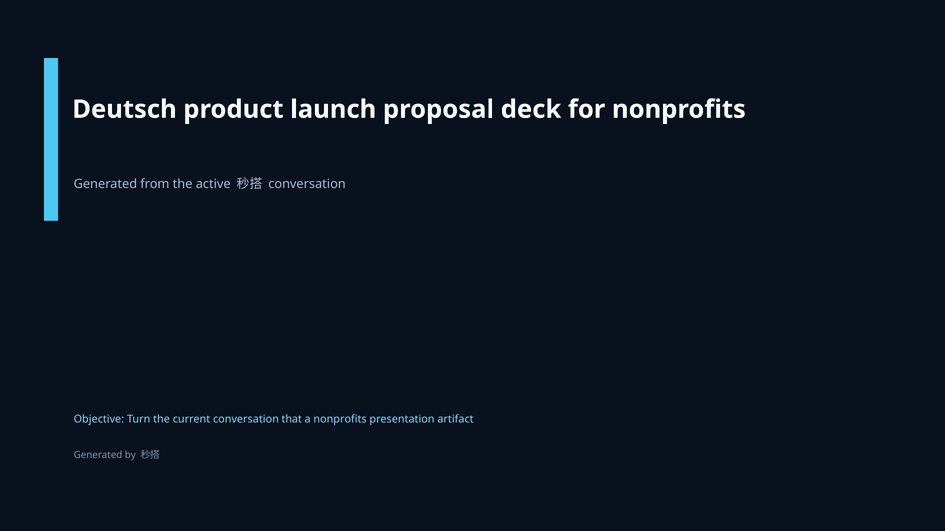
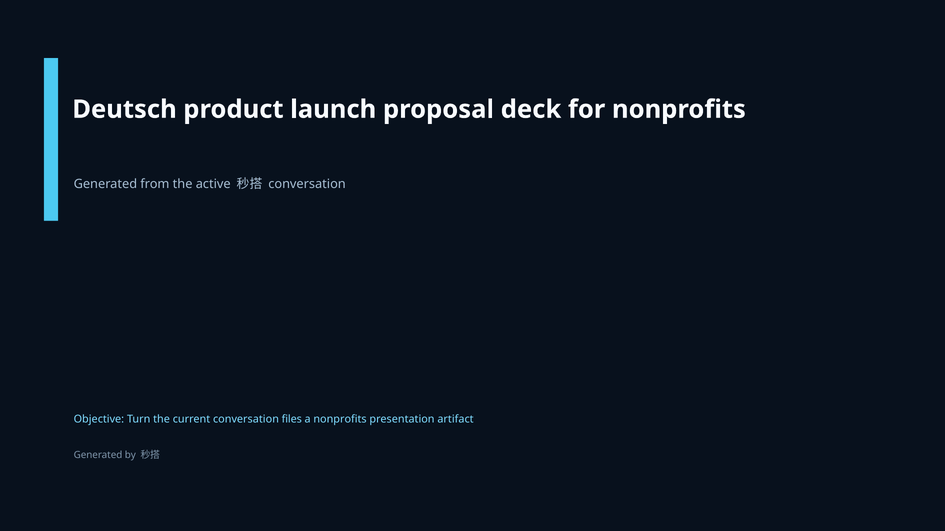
that: that -> files (292, 420)
